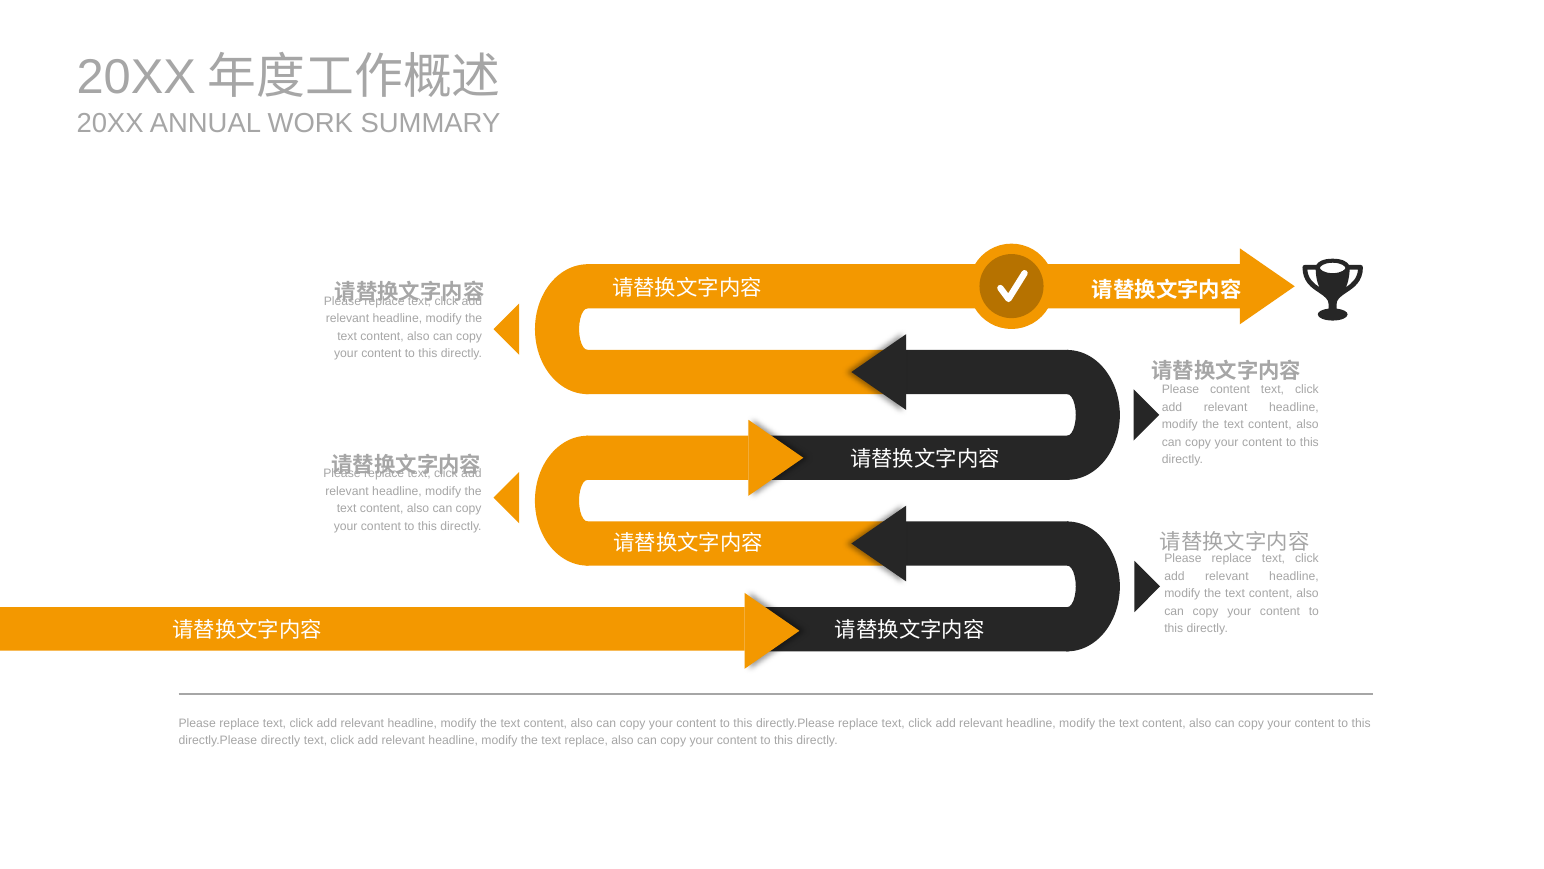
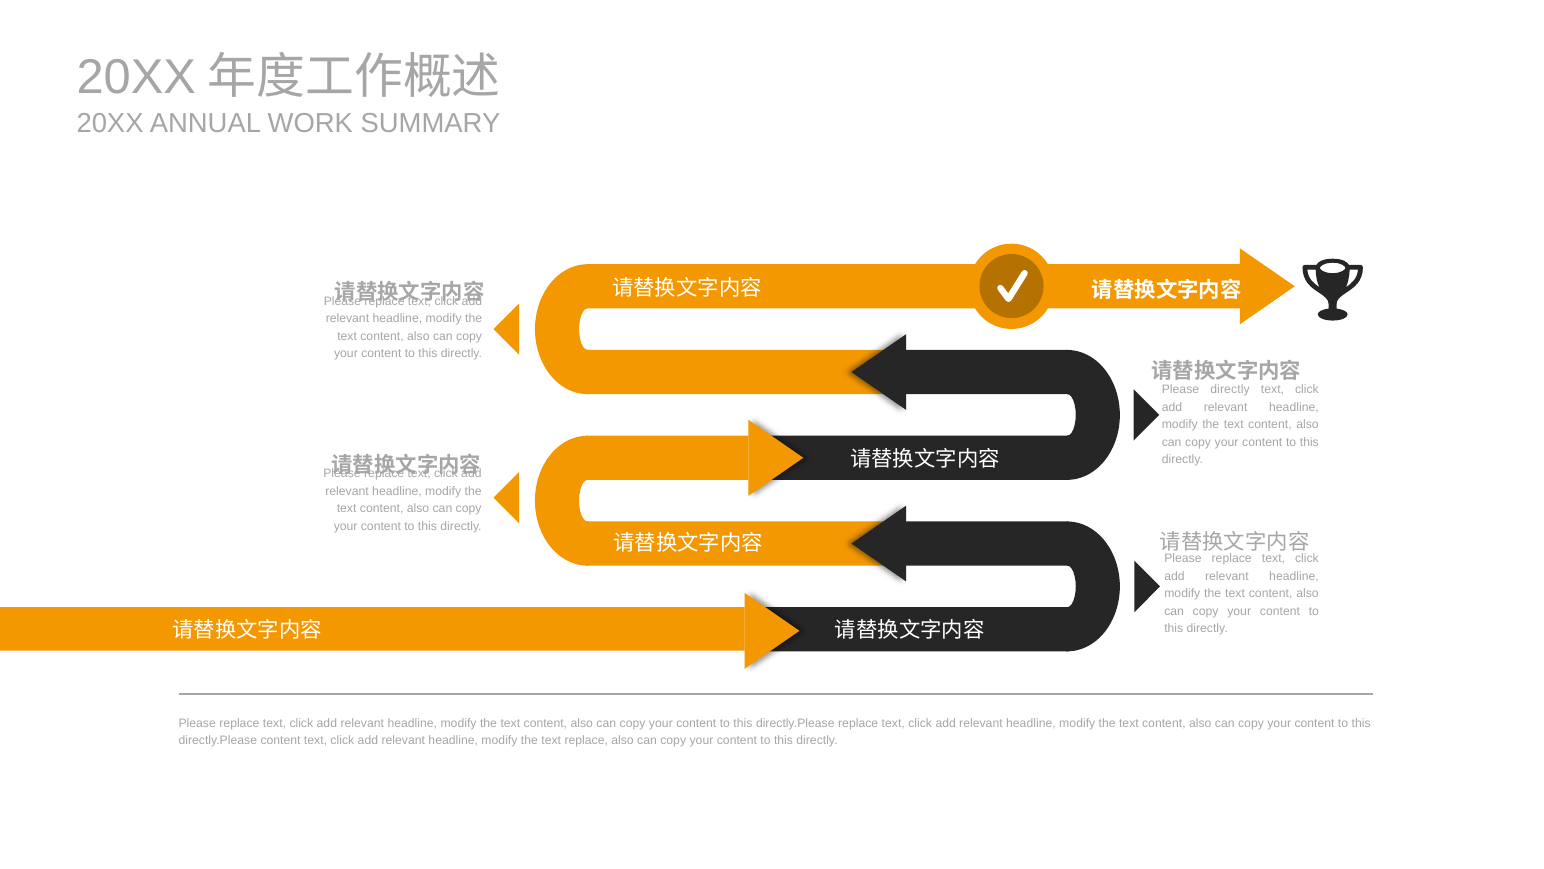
Please content: content -> directly (1230, 389)
directly.Please directly: directly -> content (281, 740)
